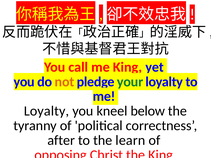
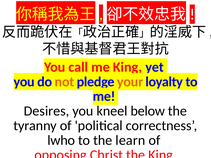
your colour: green -> orange (130, 82)
Loyalty: Loyalty -> Desires (47, 111)
after: after -> lwho (61, 140)
